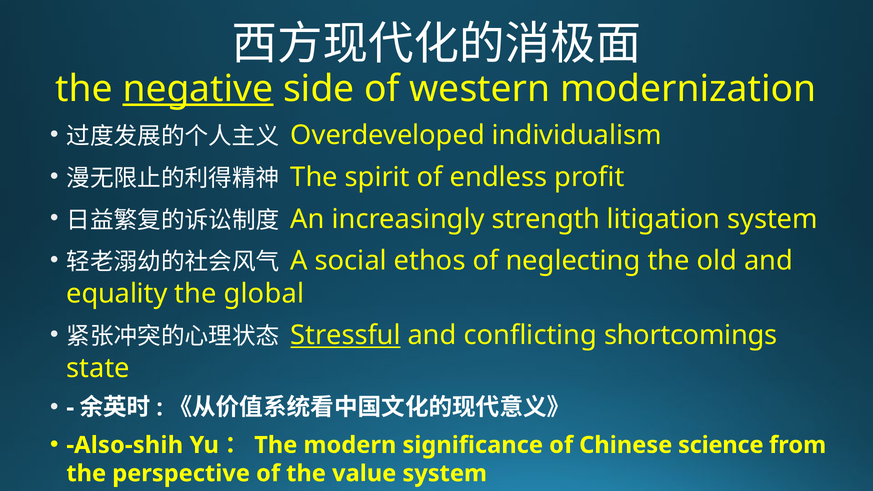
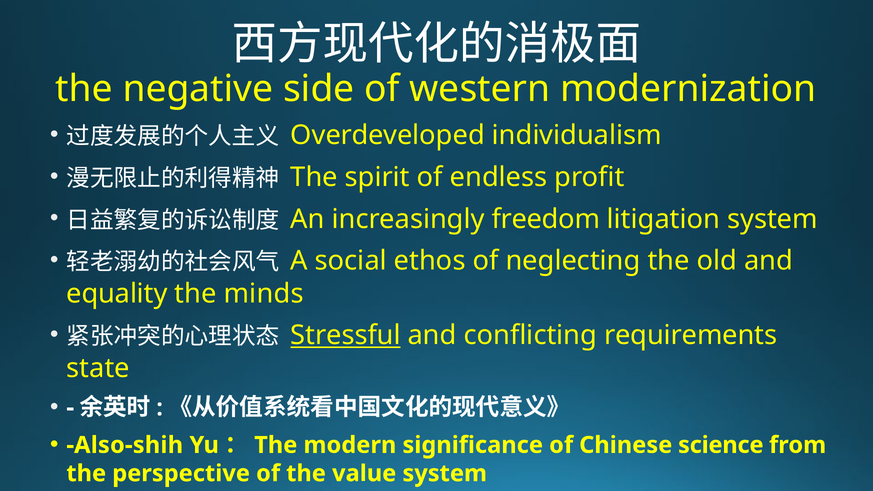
negative underline: present -> none (198, 89)
strength: strength -> freedom (546, 219)
global: global -> minds (264, 294)
shortcomings: shortcomings -> requirements (691, 336)
